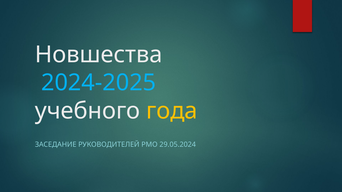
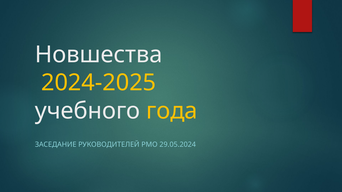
2024-2025 colour: light blue -> yellow (99, 83)
